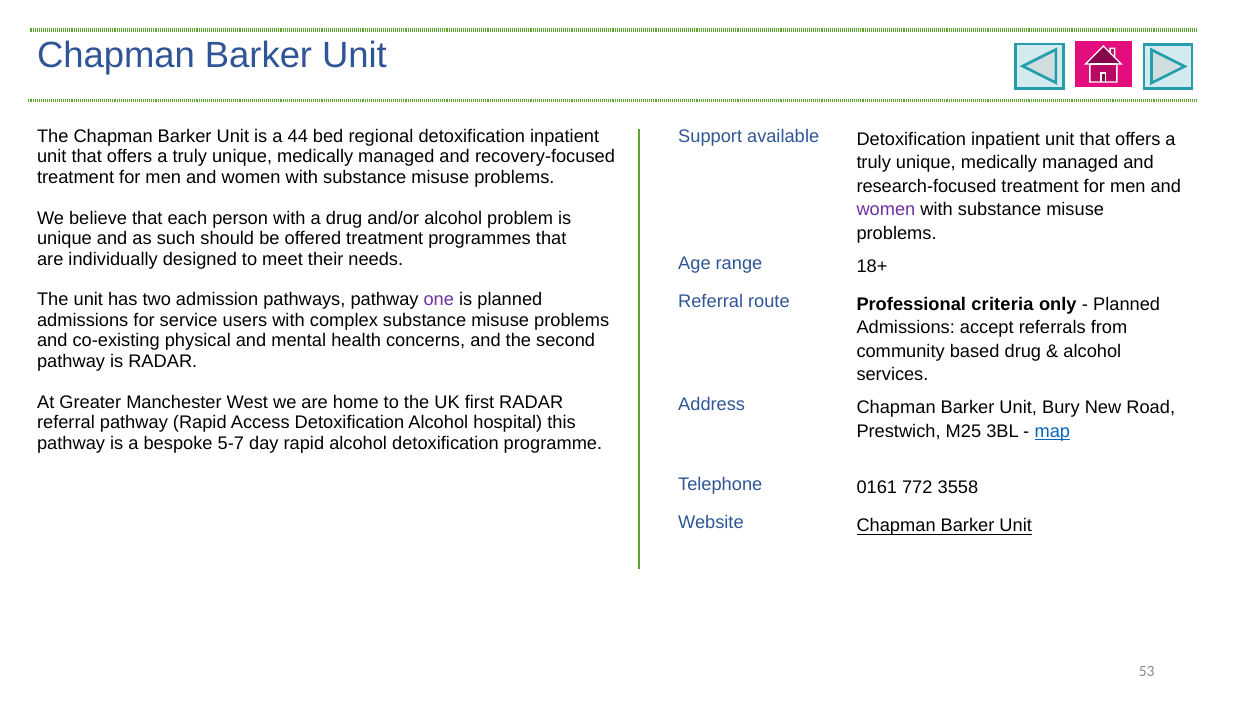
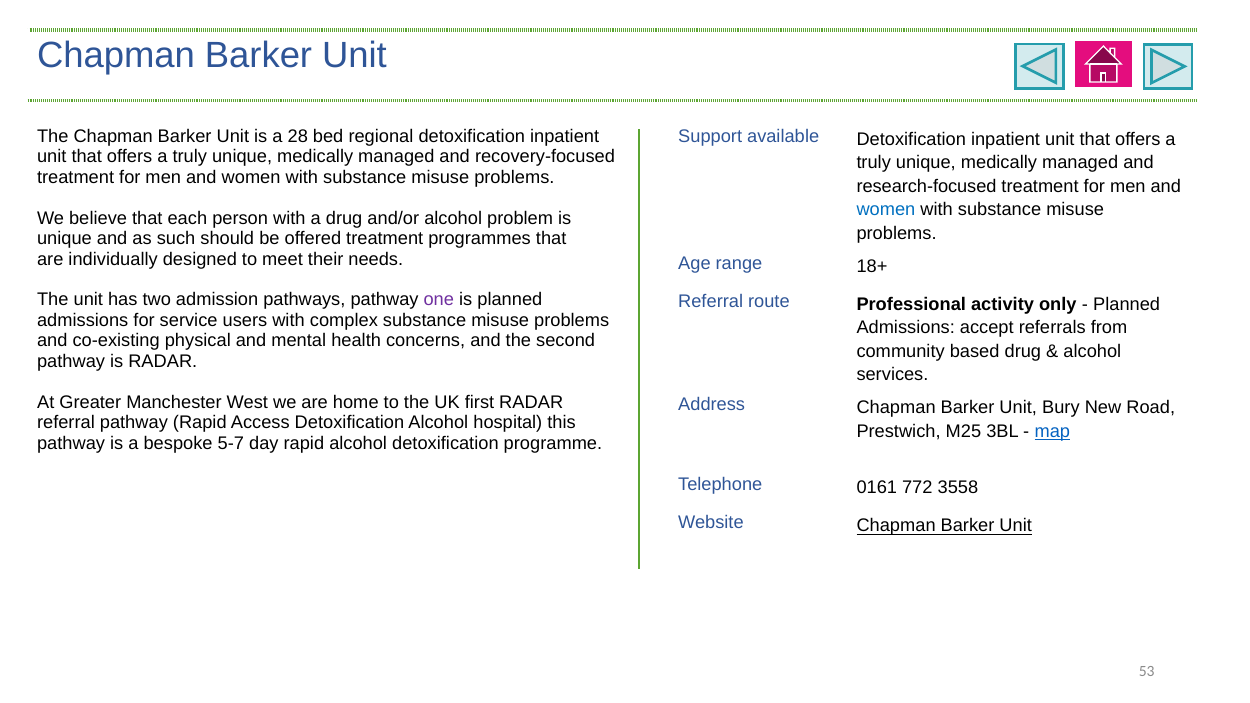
44: 44 -> 28 (298, 136)
women colour: purple -> blue (886, 210)
criteria: criteria -> activity (1003, 304)
